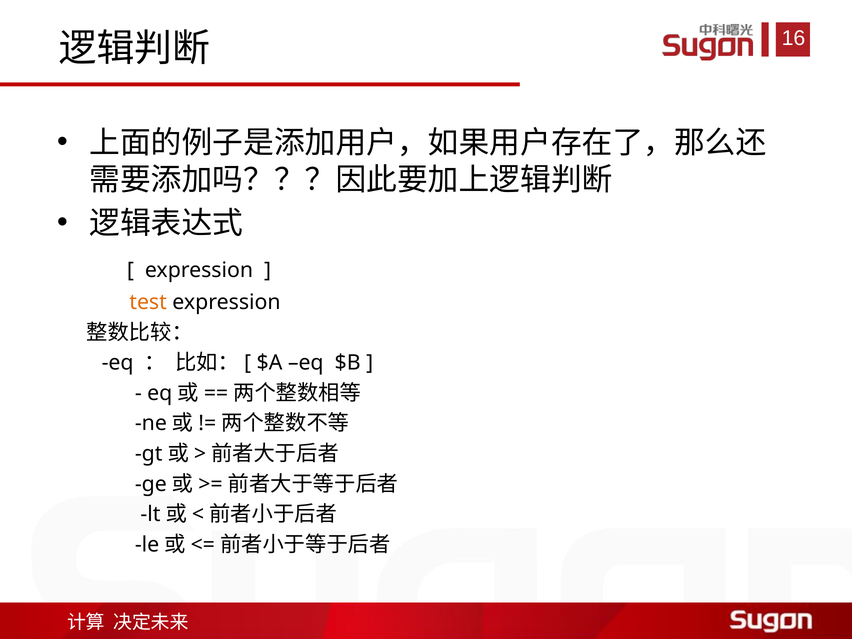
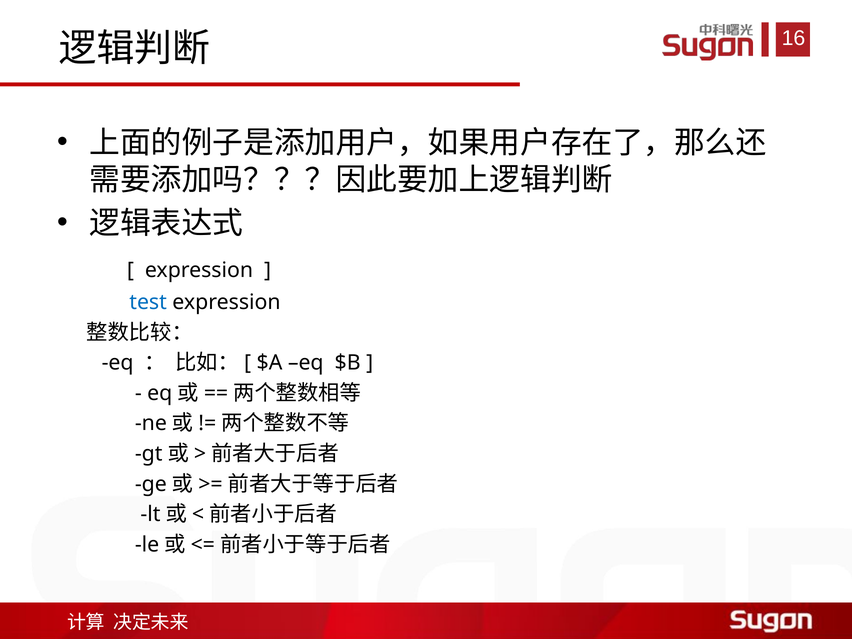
test colour: orange -> blue (148, 302)
